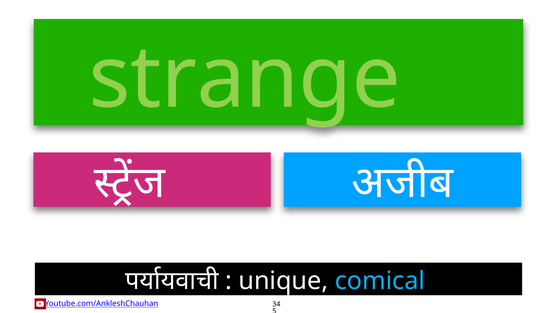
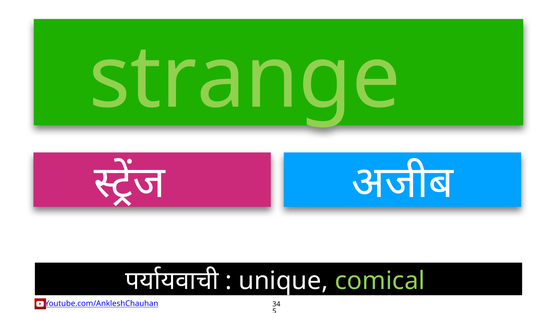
comical colour: light blue -> light green (380, 281)
